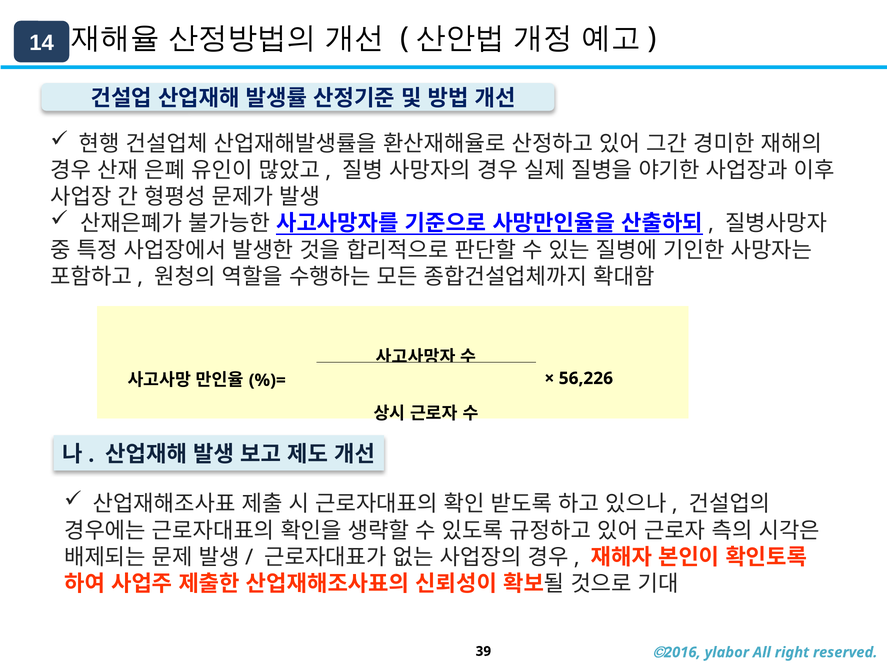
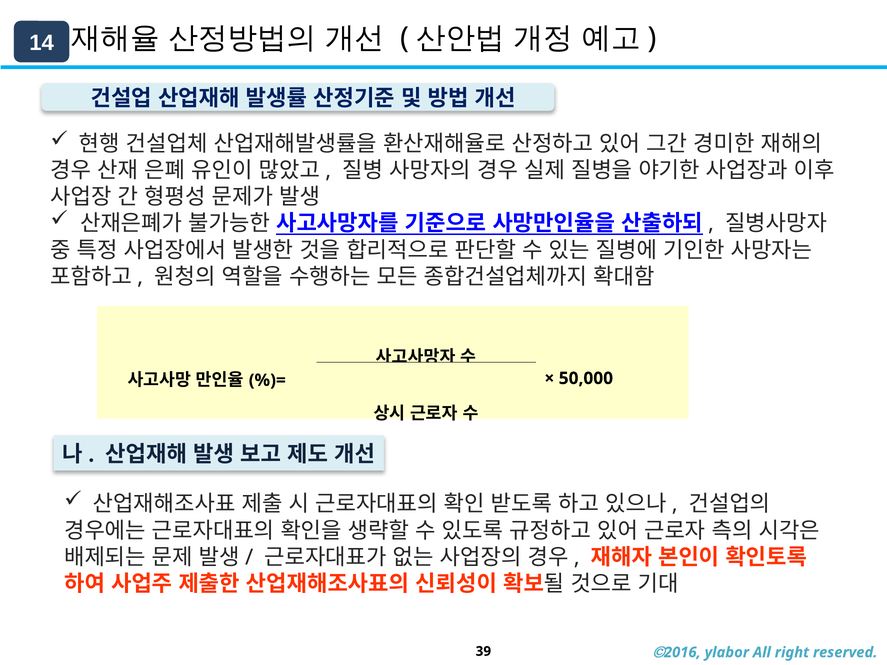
56,226: 56,226 -> 50,000 (586, 379)
